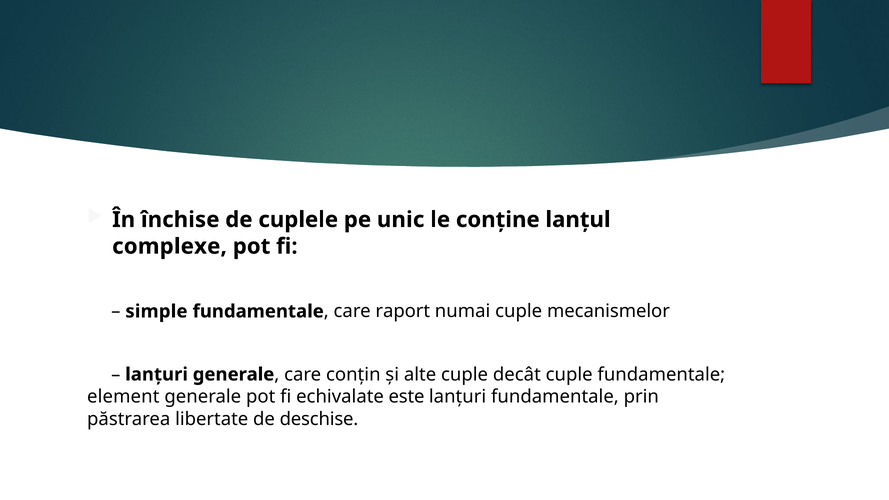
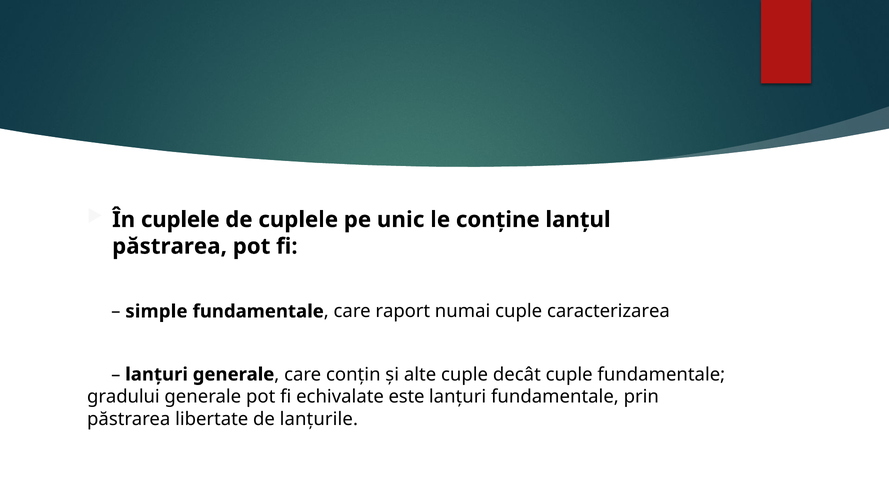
În închise: închise -> cuplele (180, 220)
complexe: complexe -> păstrarea (170, 246)
mecanismelor: mecanismelor -> caracterizarea (608, 311)
element: element -> gradului (123, 397)
deschise: deschise -> lanțurile (319, 419)
